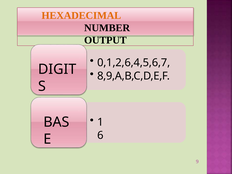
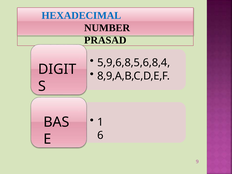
HEXADECIMAL colour: orange -> blue (81, 15)
OUTPUT: OUTPUT -> PRASAD (105, 40)
0,1,2,6,4,5,6,7: 0,1,2,6,4,5,6,7 -> 5,9,6,8,5,6,8,4 (134, 63)
